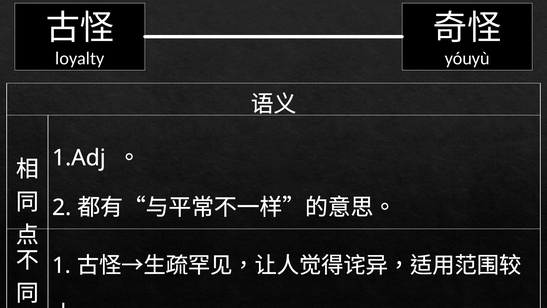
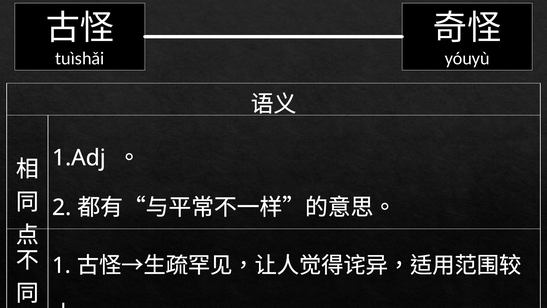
loyalty: loyalty -> tuìshǎi (80, 58)
